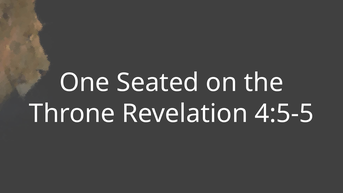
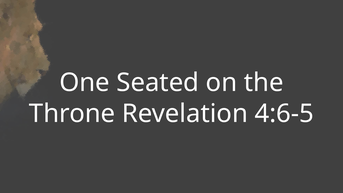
4:5-5: 4:5-5 -> 4:6-5 (284, 114)
